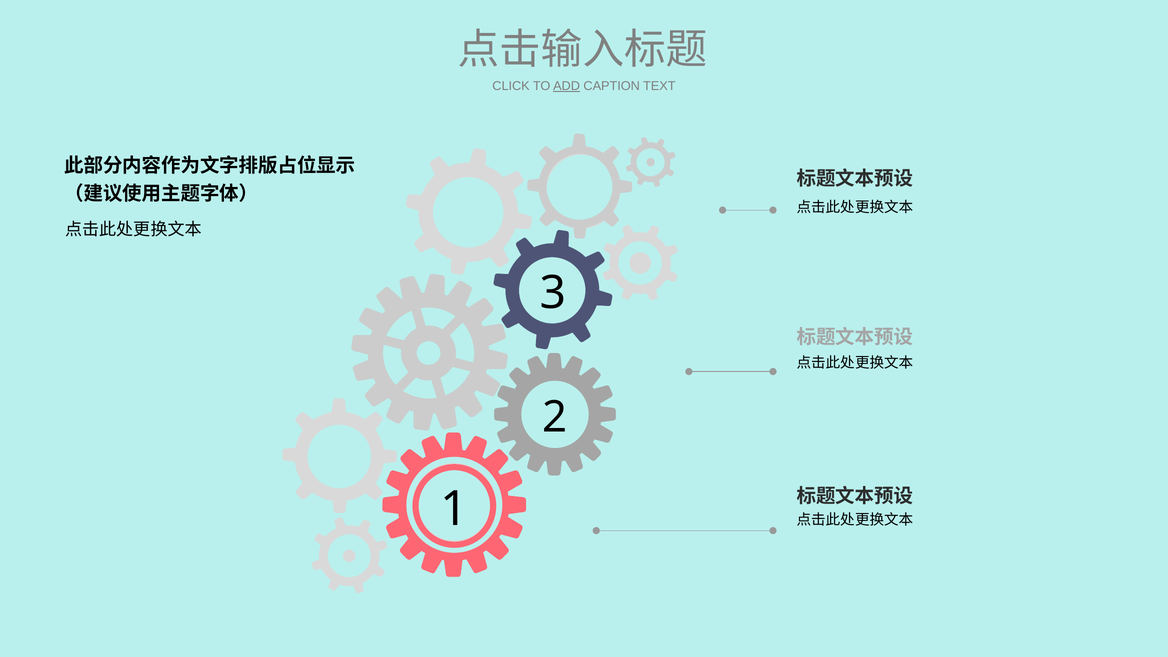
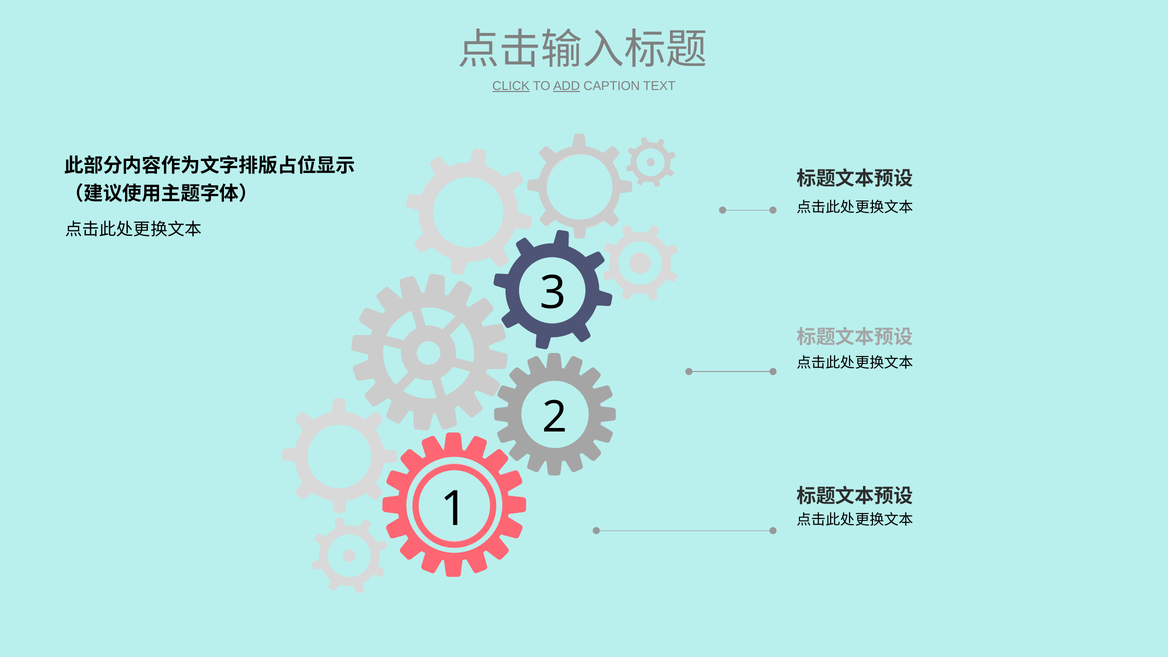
CLICK underline: none -> present (511, 86)
